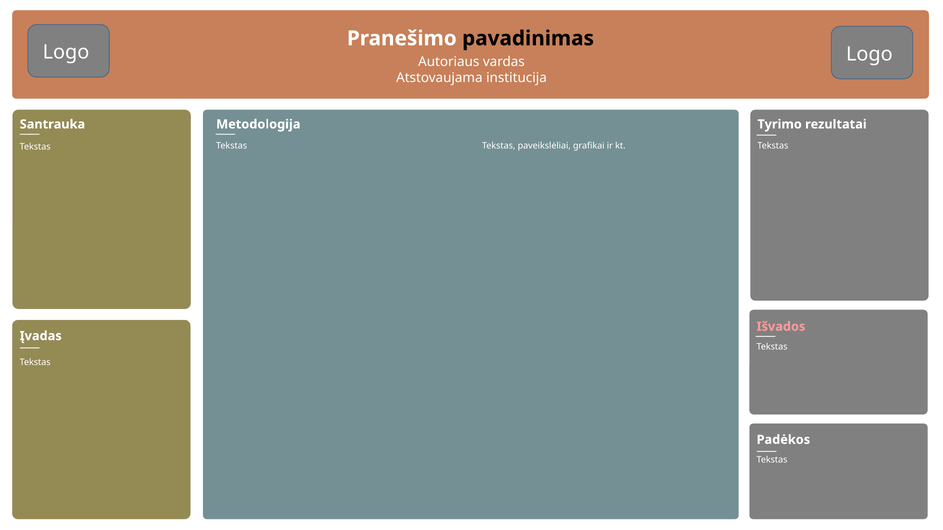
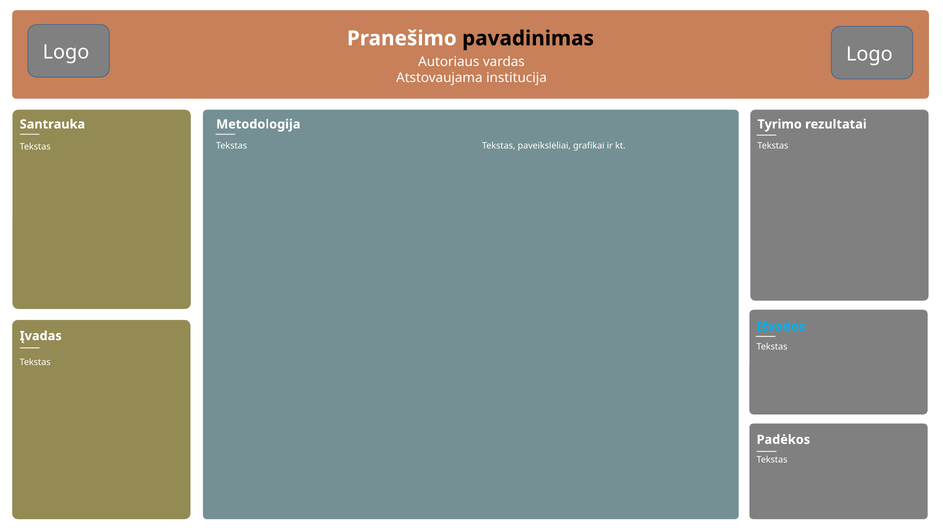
Išvados colour: pink -> light blue (781, 327)
